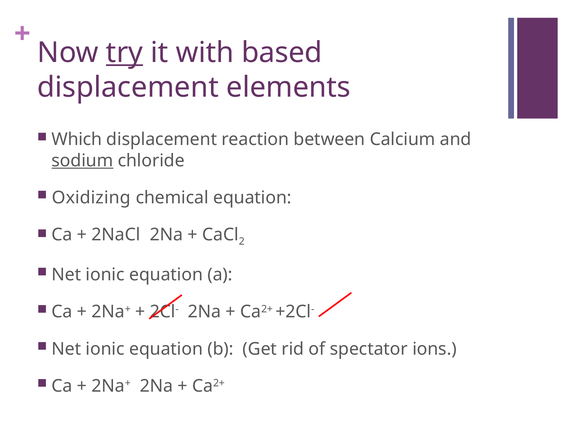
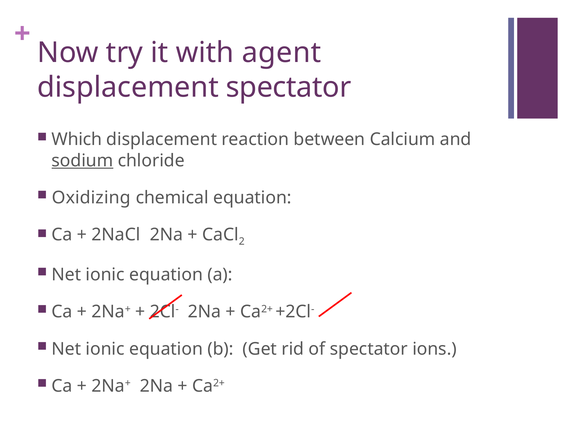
try underline: present -> none (124, 53)
based: based -> agent (282, 53)
displacement elements: elements -> spectator (289, 87)
